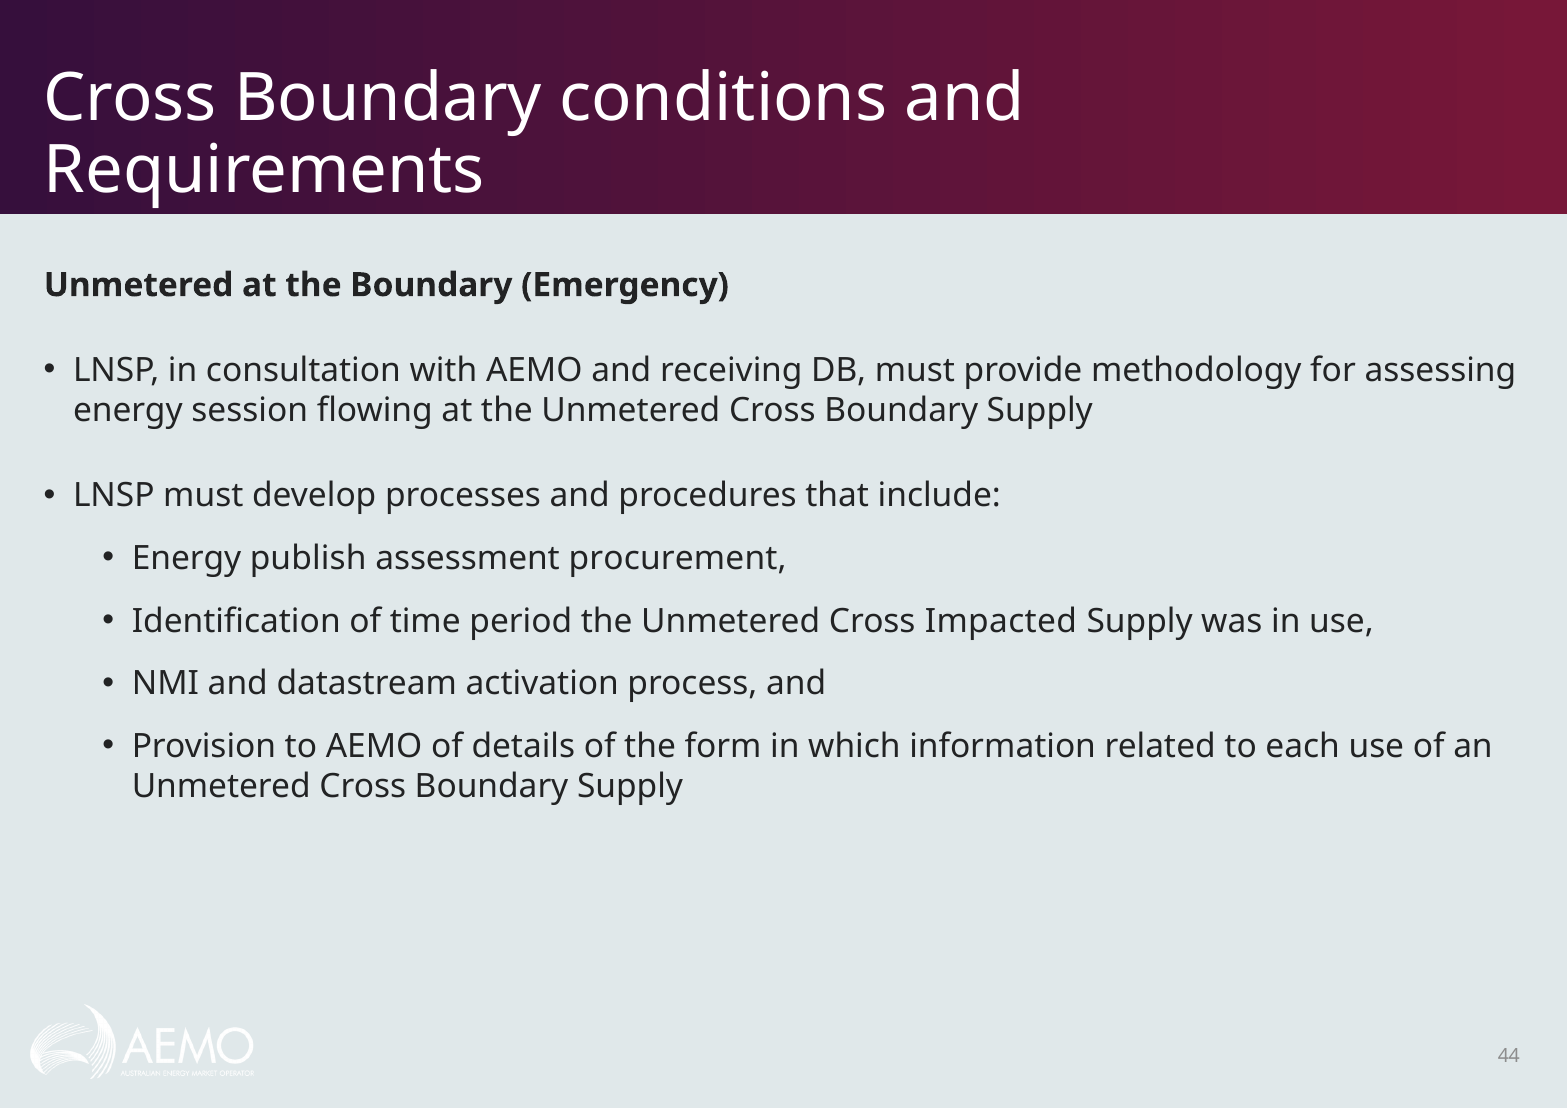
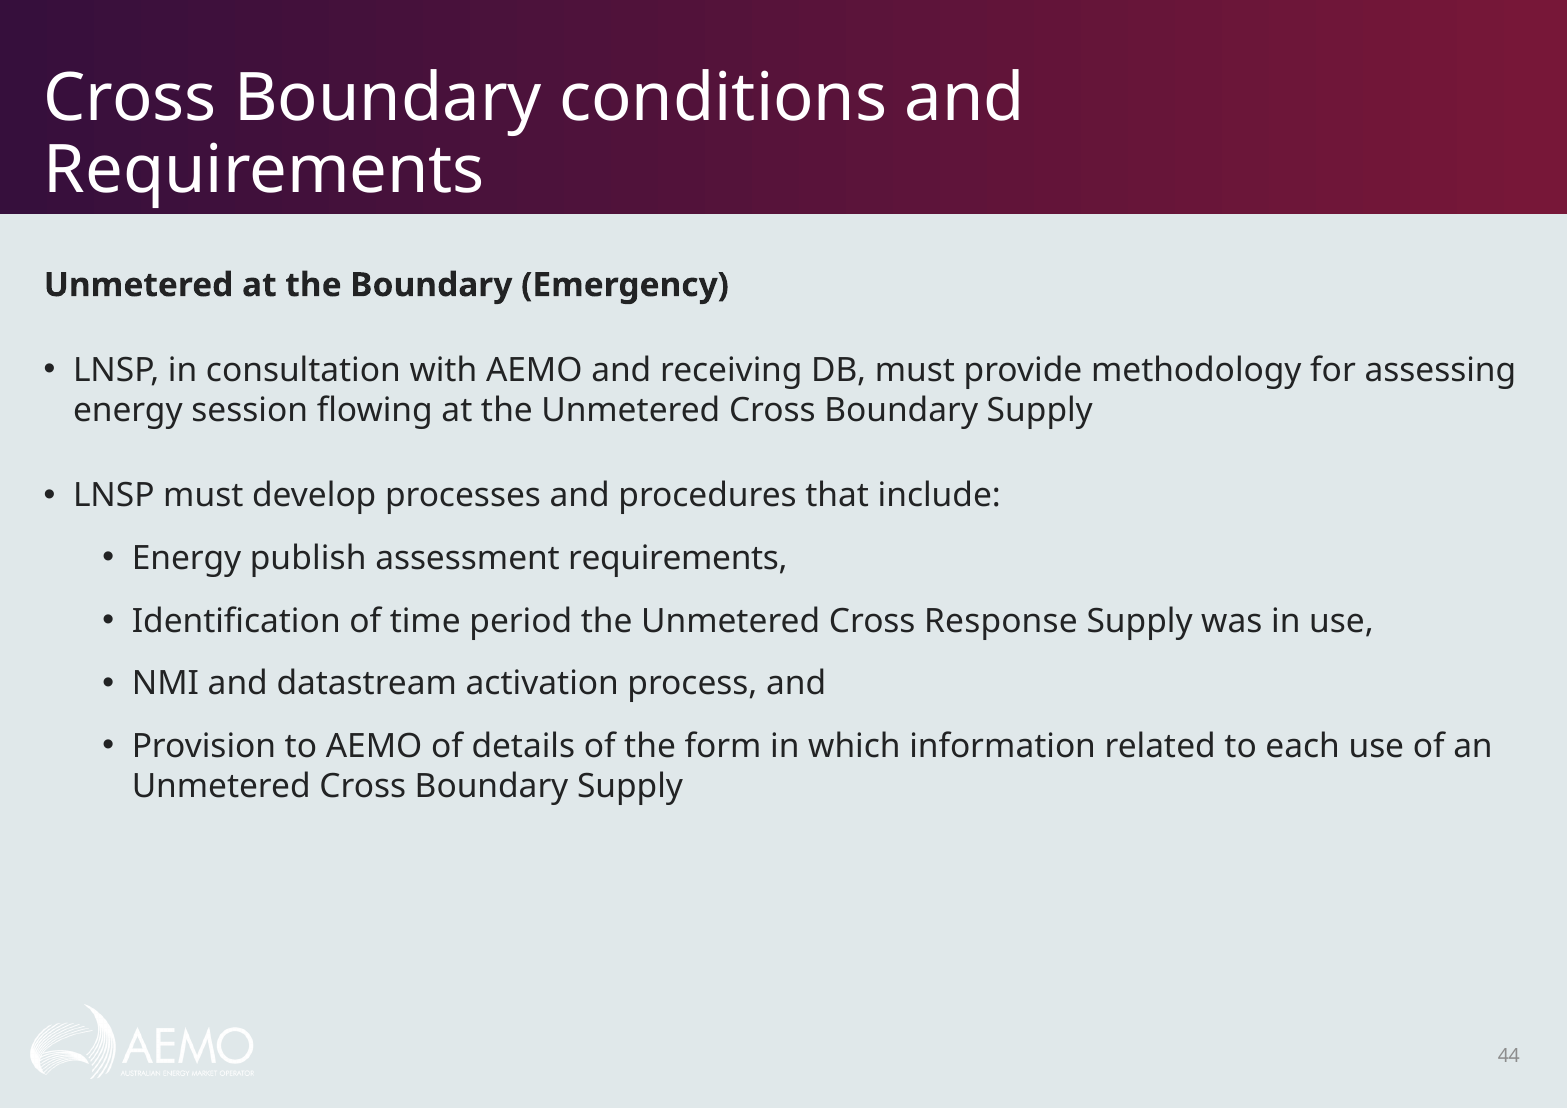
assessment procurement: procurement -> requirements (678, 559)
Impacted: Impacted -> Response (1001, 621)
